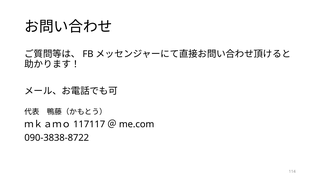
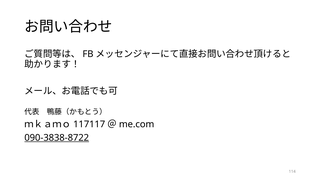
090-3838-8722 underline: none -> present (57, 138)
